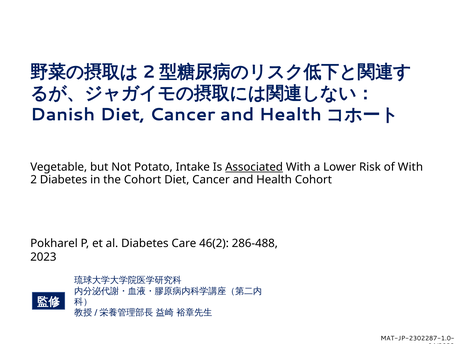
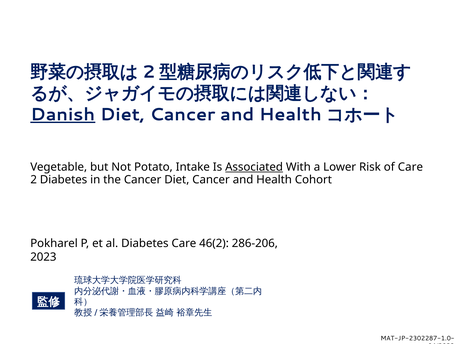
Danish underline: none -> present (63, 115)
of With: With -> Care (410, 167)
the Cohort: Cohort -> Cancer (143, 180)
286-488: 286-488 -> 286-206 (255, 244)
